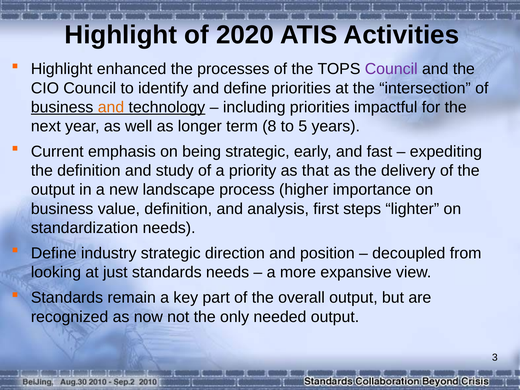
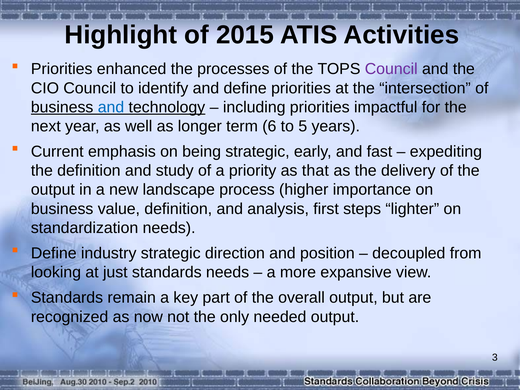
2020: 2020 -> 2015 (245, 35)
Highlight: Highlight -> Priorities (62, 69)
and colour: orange -> blue (111, 107)
8: 8 -> 6 (269, 126)
